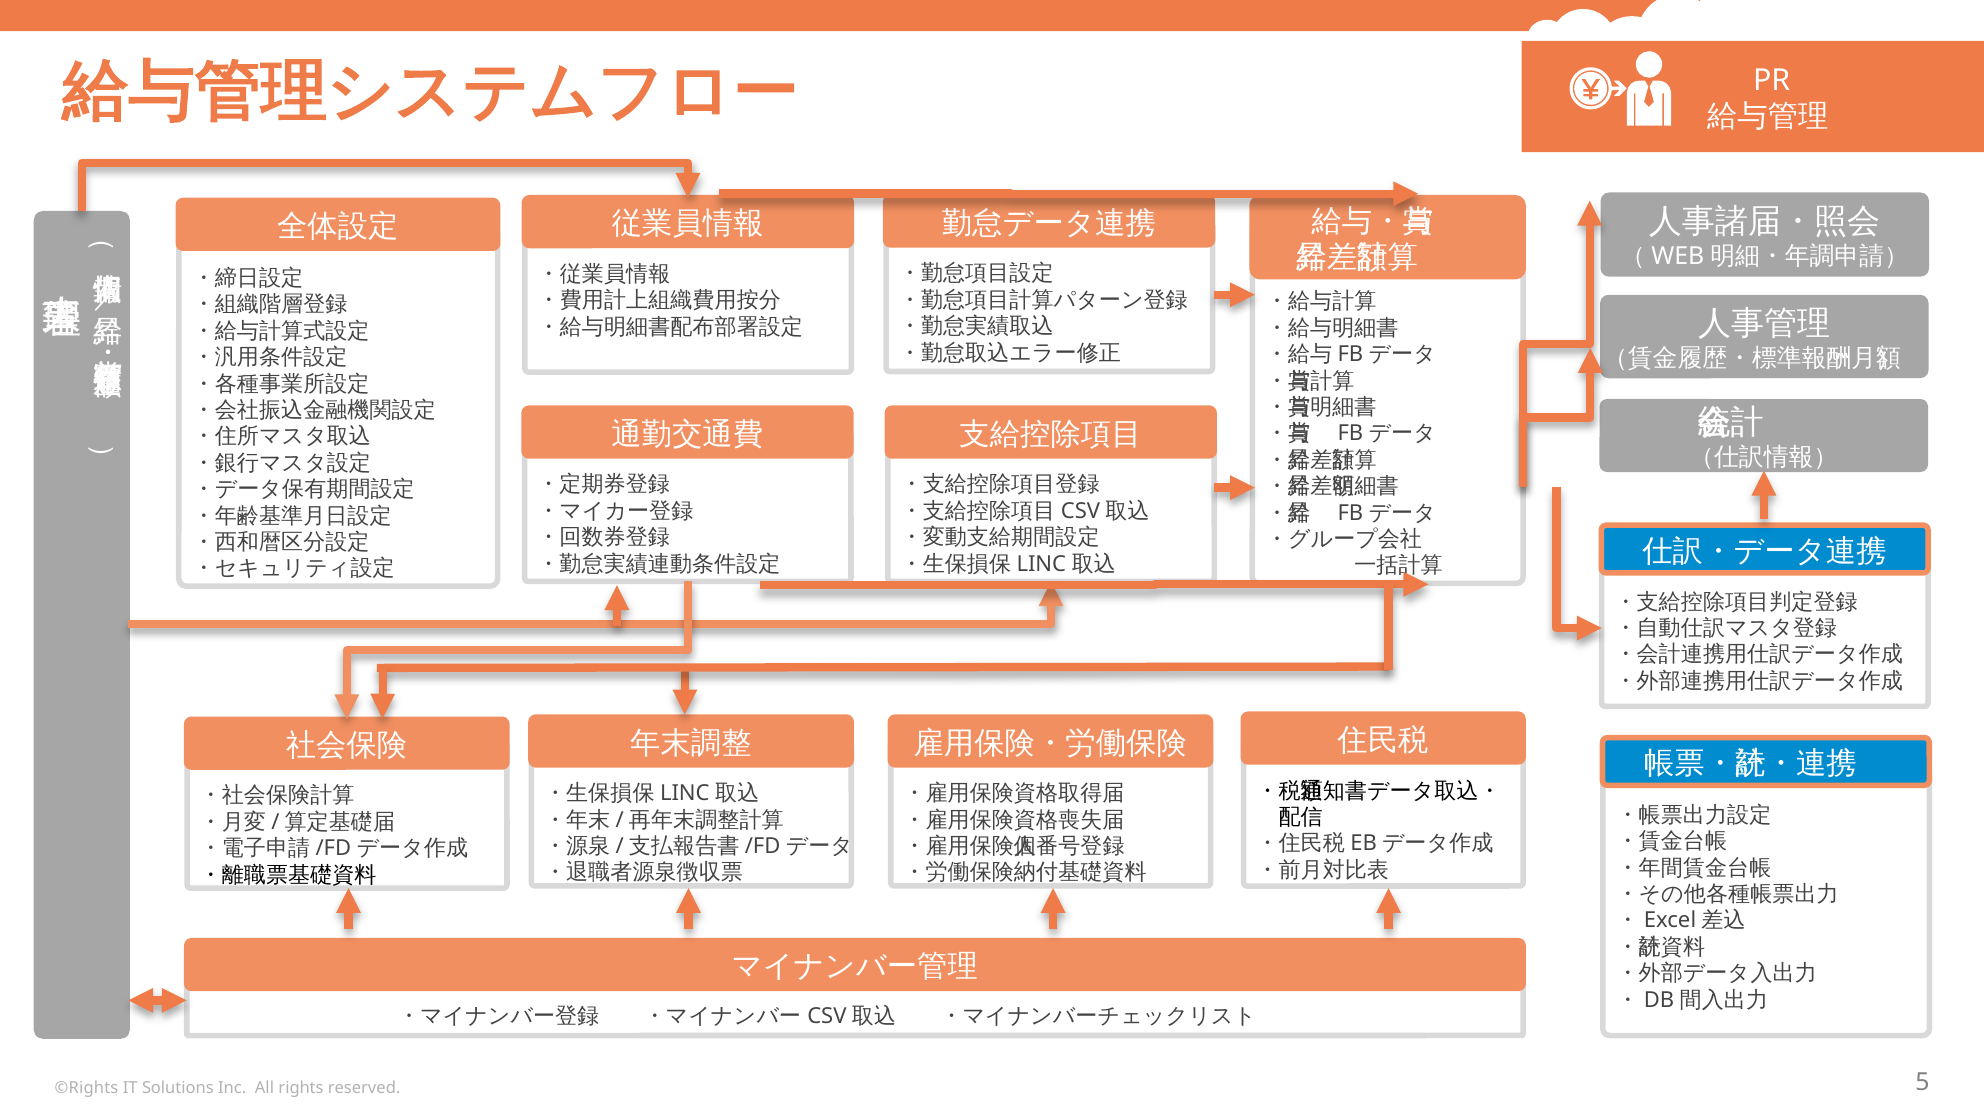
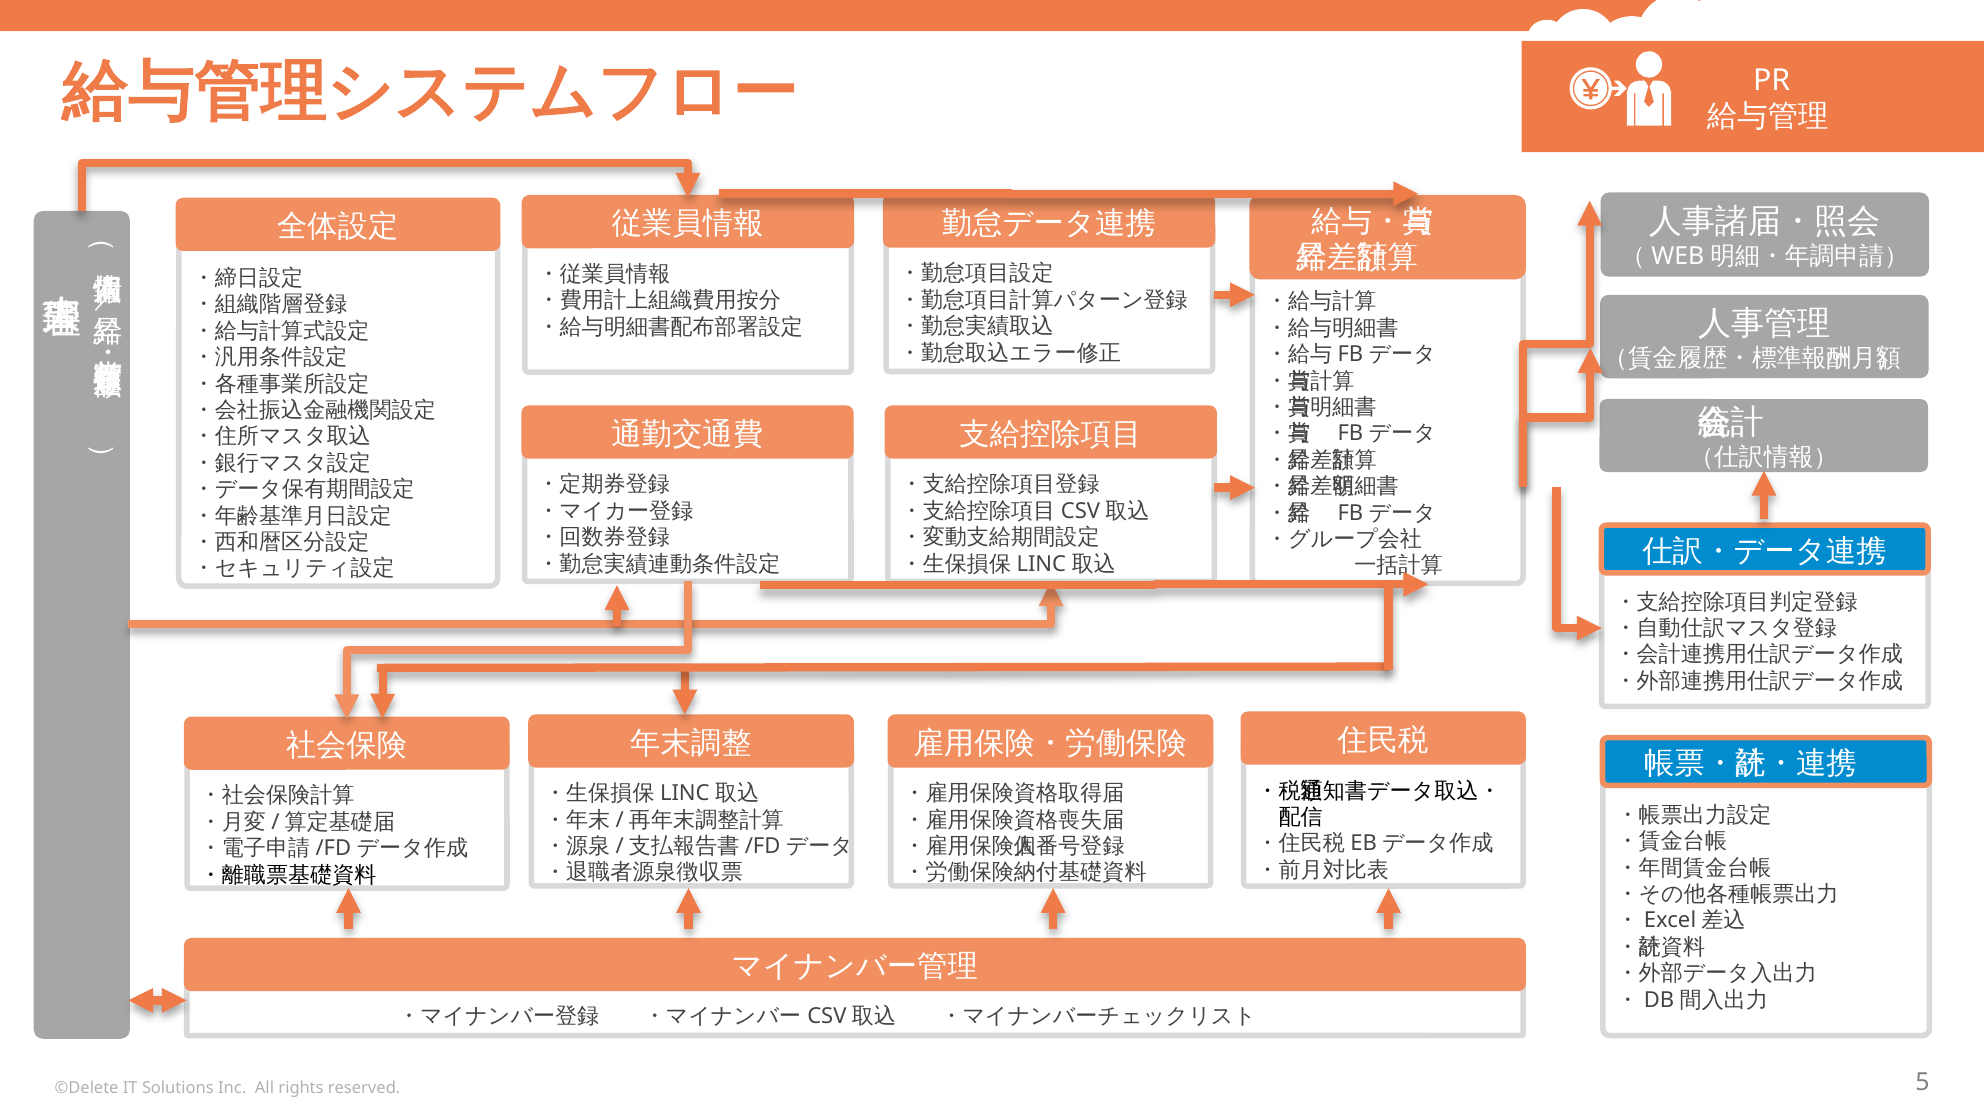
©Rights: ©Rights -> ©Delete (87, 1088)
